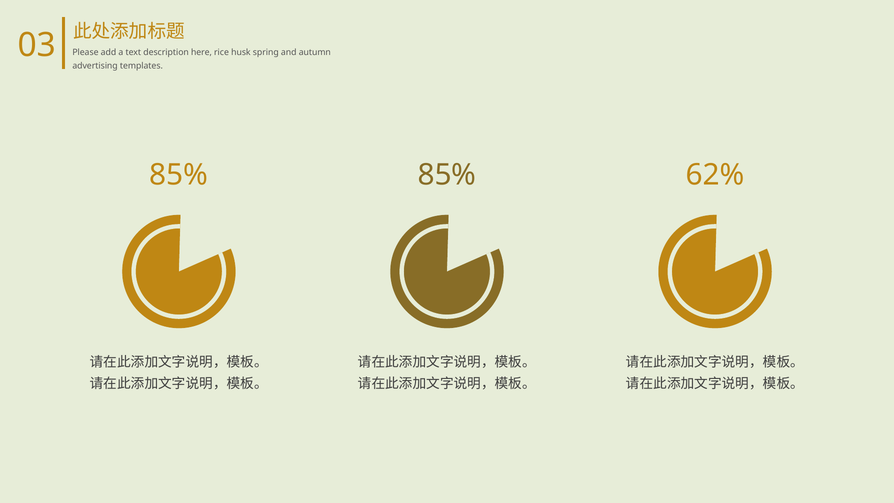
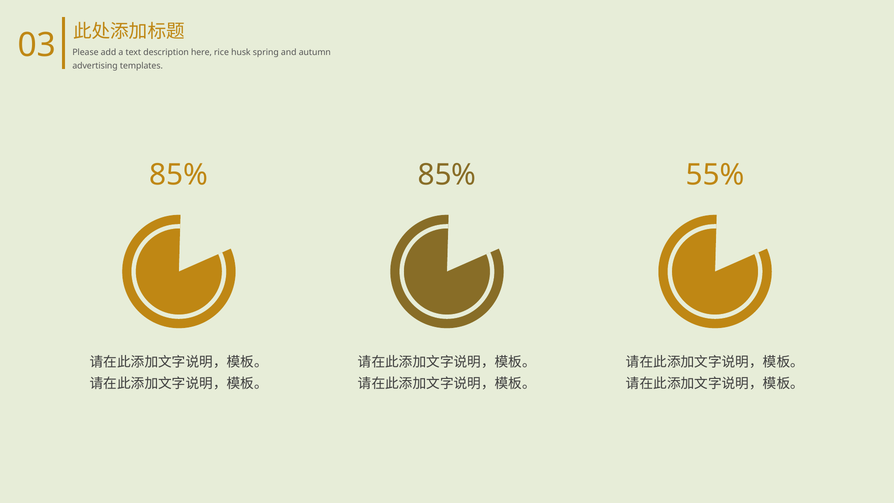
62%: 62% -> 55% (715, 175)
